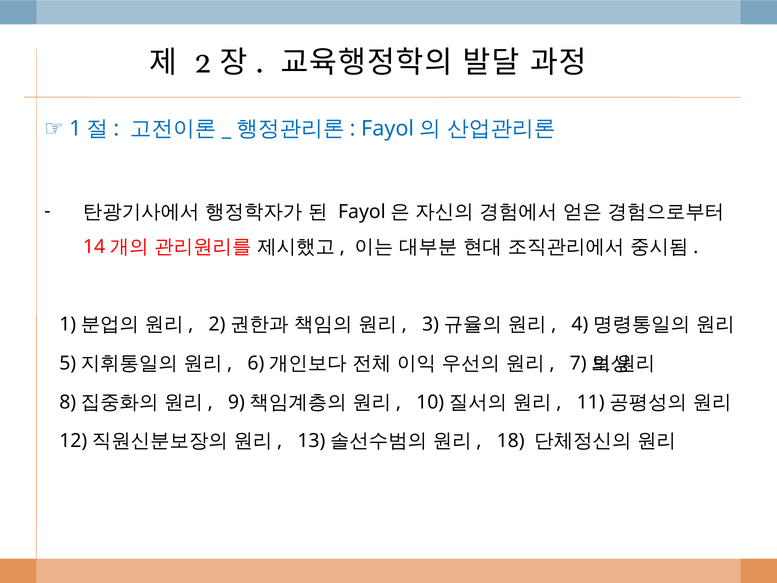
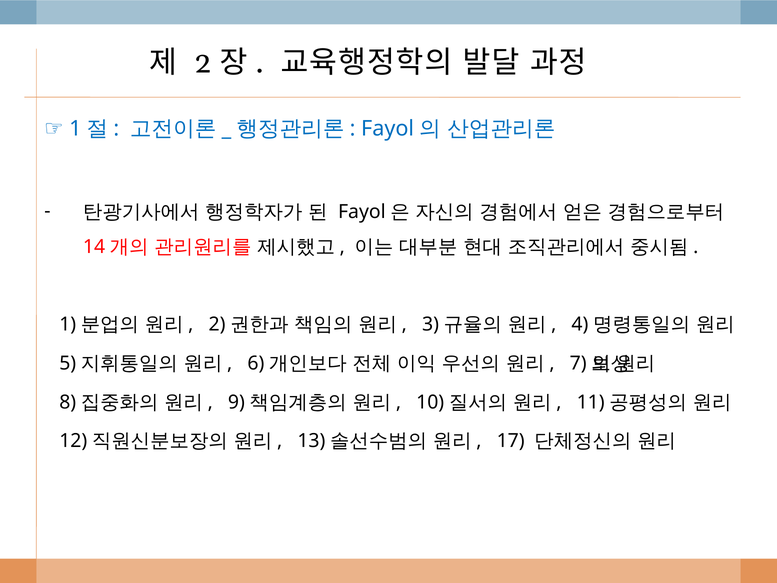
18: 18 -> 17 (511, 441)
